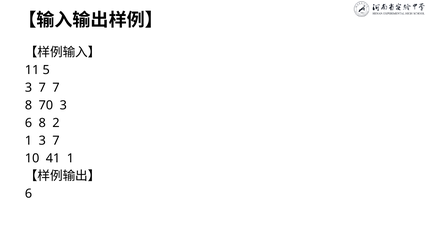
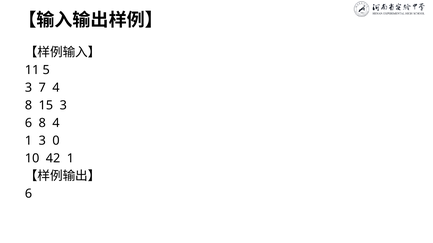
7 7: 7 -> 4 (56, 88)
70: 70 -> 15 (46, 106)
8 2: 2 -> 4 (56, 123)
1 3 7: 7 -> 0 (56, 141)
41: 41 -> 42 (53, 159)
